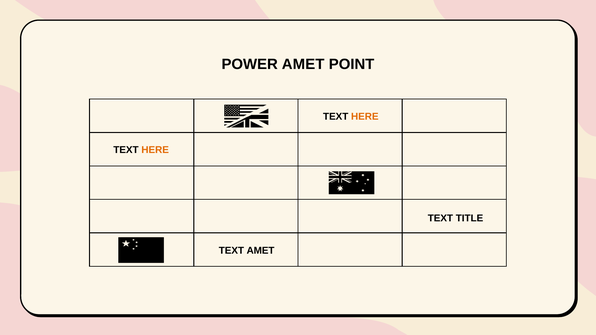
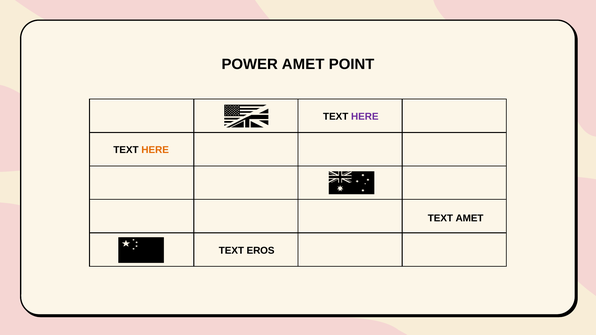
HERE colour: orange -> purple (365, 117)
TEXT TITLE: TITLE -> AMET (470, 219)
TEXT AMET: AMET -> EROS (261, 251)
